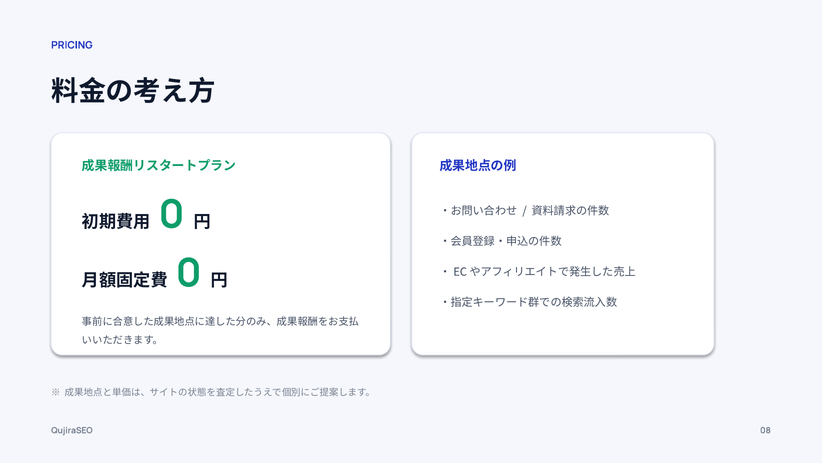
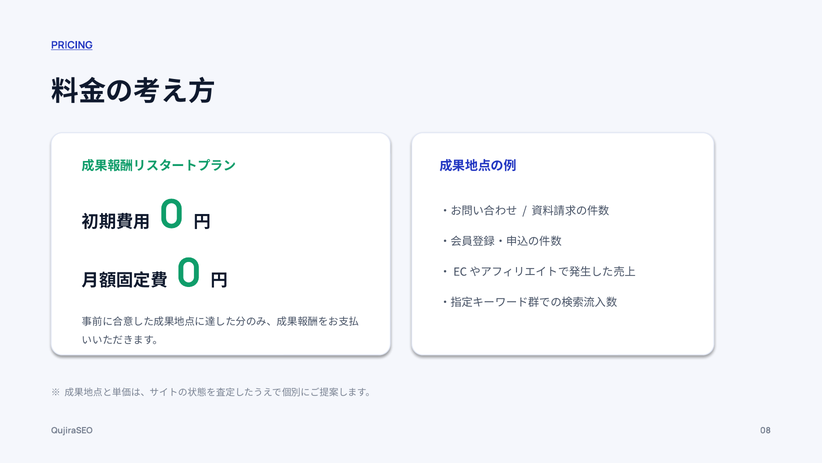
PRICING underline: none -> present (72, 45)
